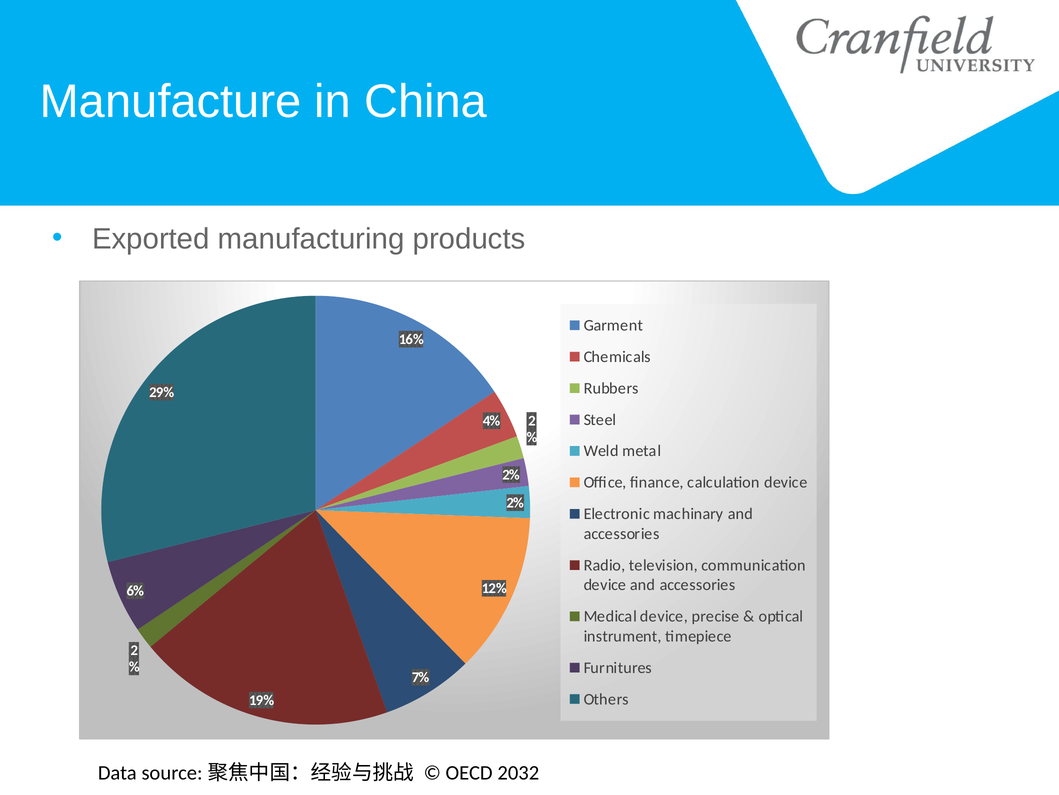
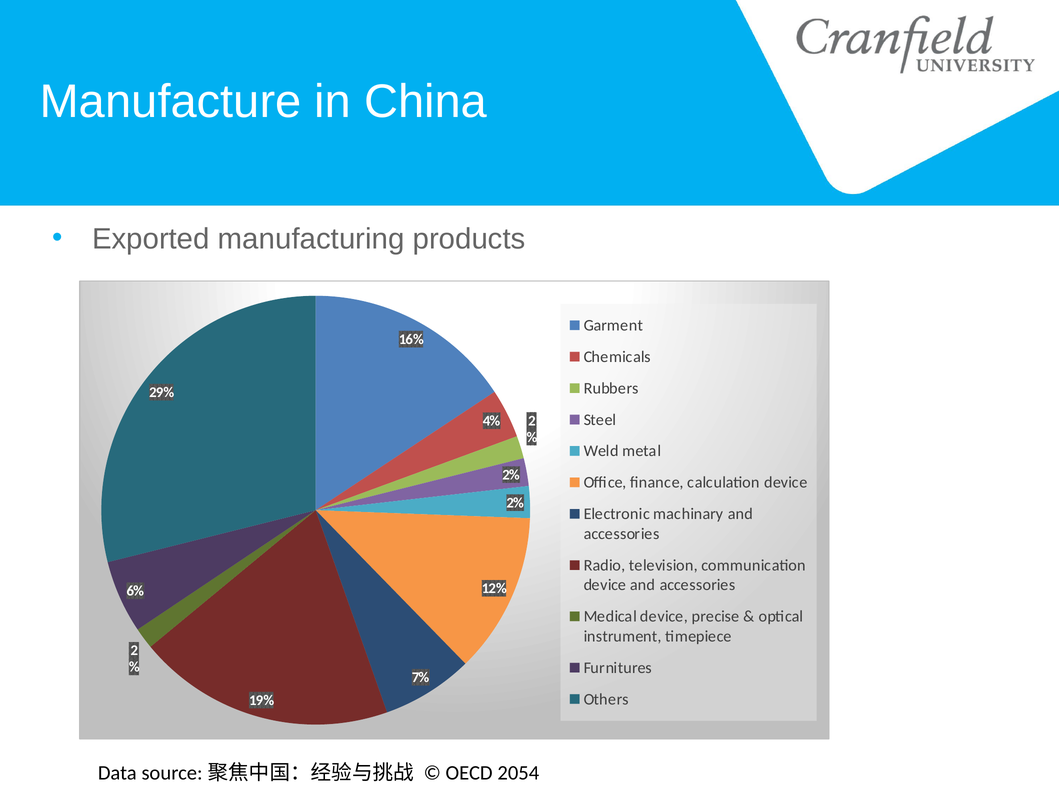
2032: 2032 -> 2054 (518, 772)
